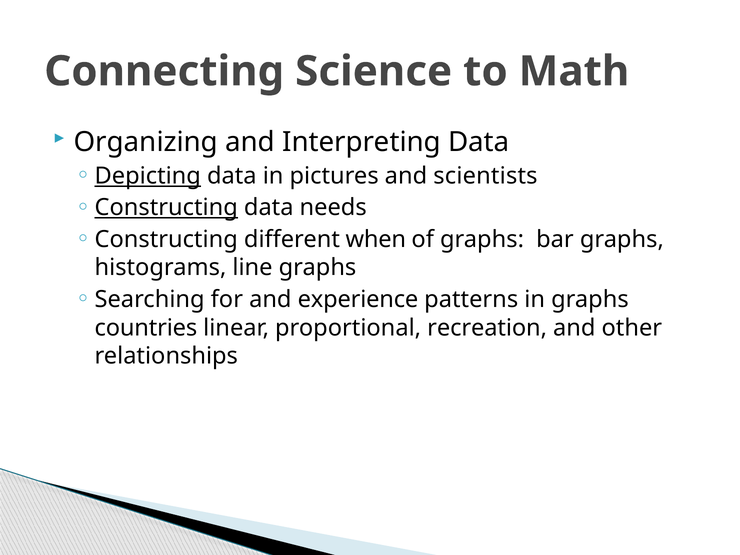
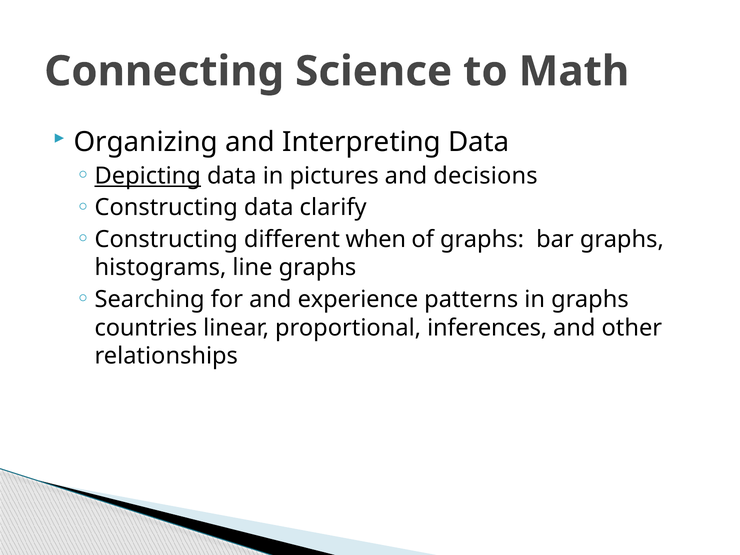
scientists: scientists -> decisions (485, 176)
Constructing underline: present -> none (166, 208)
needs: needs -> clarify (333, 208)
recreation: recreation -> inferences (487, 328)
